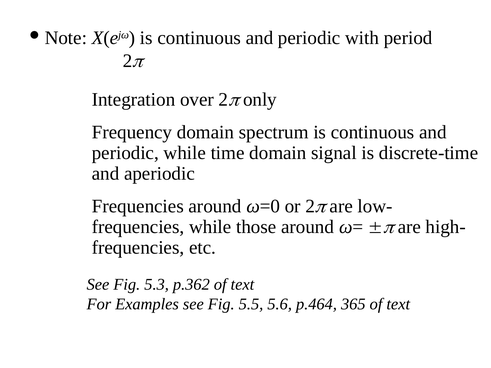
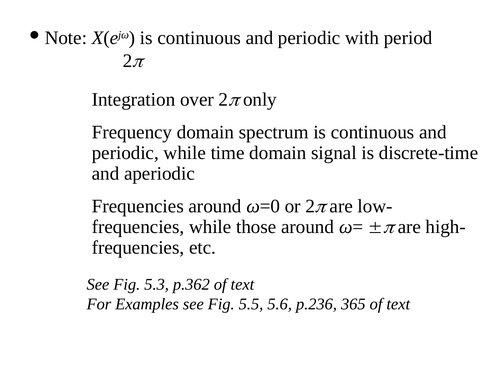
p.464: p.464 -> p.236 (316, 304)
